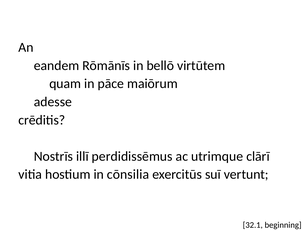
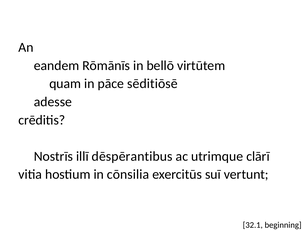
maiōrum: maiōrum -> sēditiōsē (152, 84)
perdidissēmus: perdidissēmus -> dēspērantibus (132, 156)
